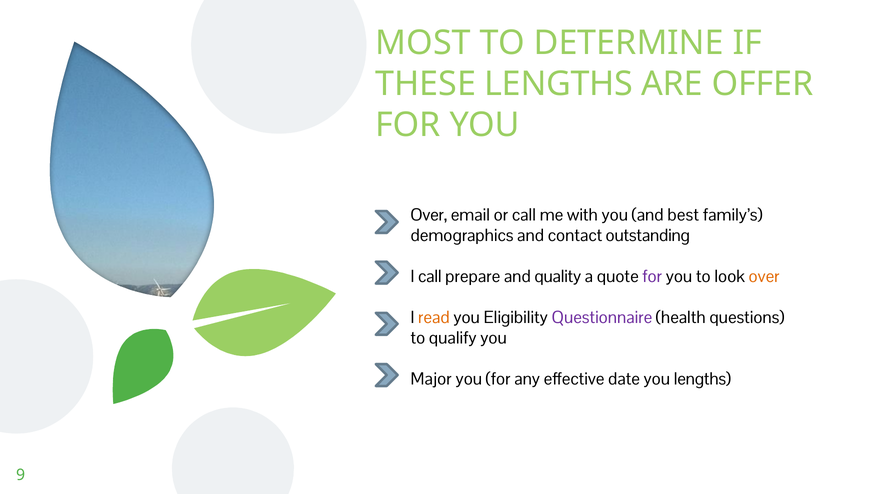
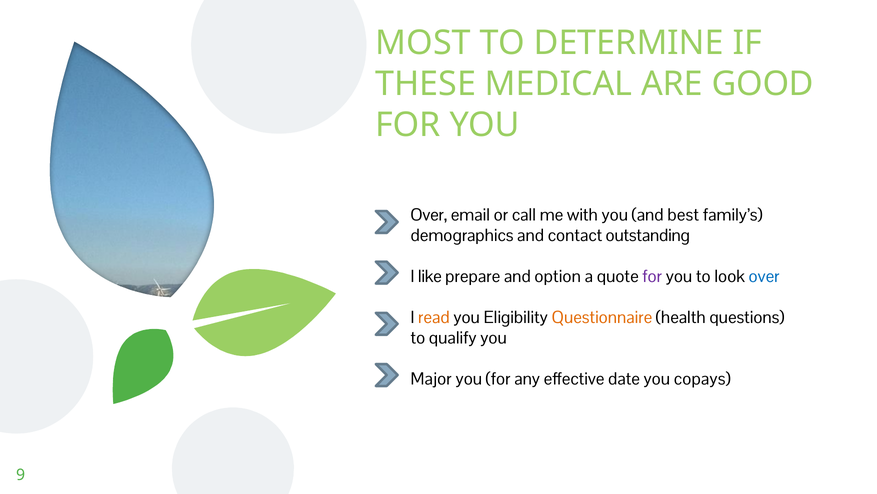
THESE LENGTHS: LENGTHS -> MEDICAL (559, 84)
OFFER: OFFER -> GOOD (763, 84)
I call: call -> like (430, 276)
quality: quality -> option (558, 276)
over colour: orange -> blue (764, 276)
Questionnaire colour: purple -> orange (602, 317)
you lengths: lengths -> copays (702, 379)
